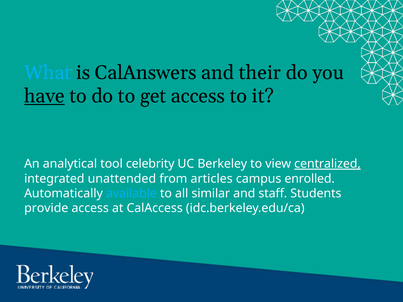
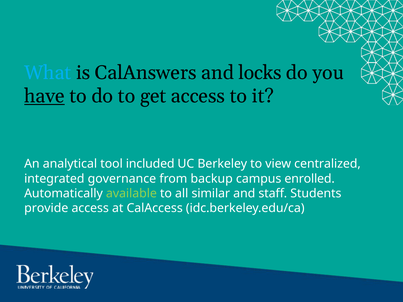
their: their -> locks (260, 73)
celebrity: celebrity -> included (150, 164)
centralized underline: present -> none (327, 164)
unattended: unattended -> governance (122, 179)
articles: articles -> backup (212, 179)
available colour: light blue -> light green (131, 194)
